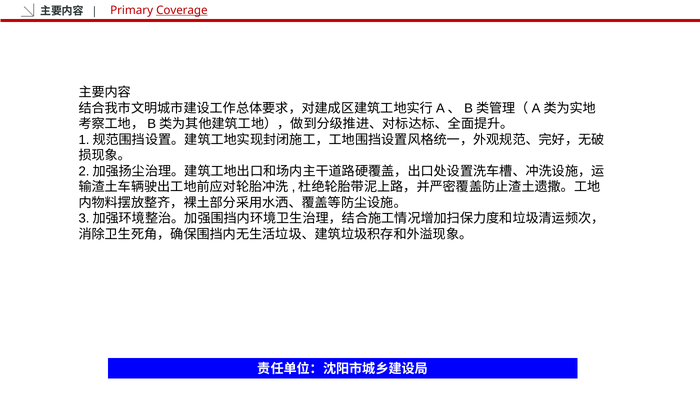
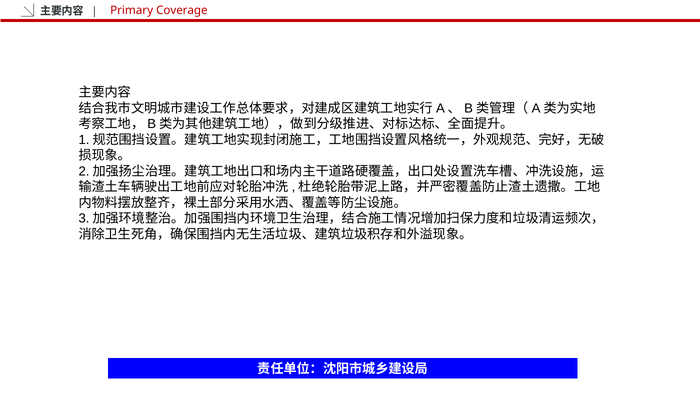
Coverage underline: present -> none (182, 10)
